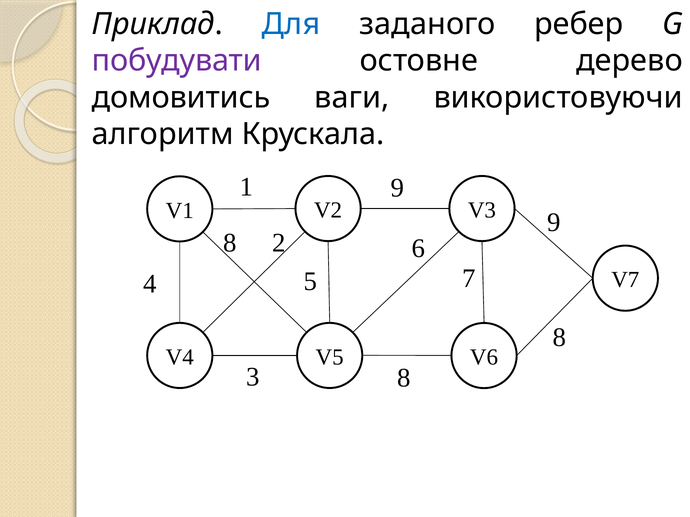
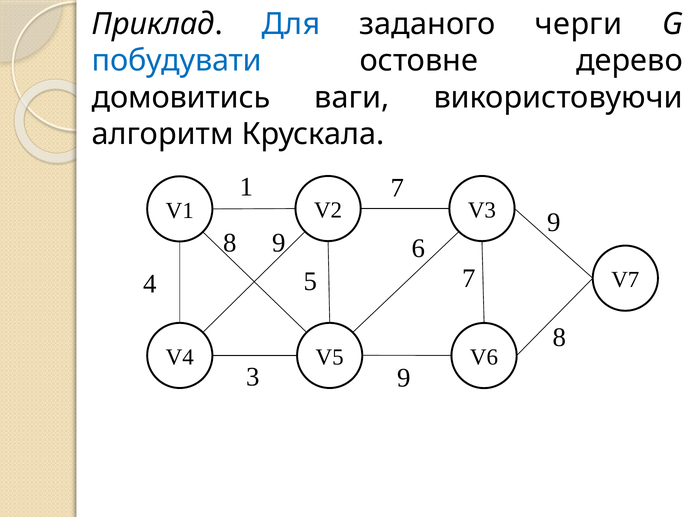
ребер: ребер -> черги (579, 24)
побудувати colour: purple -> blue (177, 61)
1 9: 9 -> 7 (398, 188)
8 2: 2 -> 9 (279, 243)
3 8: 8 -> 9 (404, 378)
